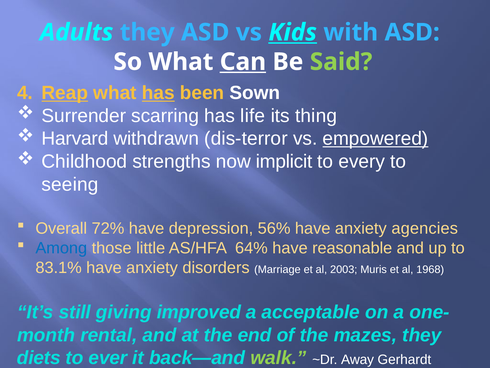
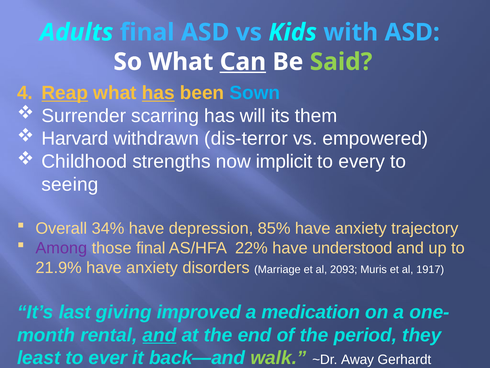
Adults they: they -> final (147, 32)
Kids underline: present -> none (293, 32)
Sown colour: white -> light blue (255, 93)
life: life -> will (253, 116)
thing: thing -> them (316, 116)
empowered underline: present -> none (375, 139)
72%: 72% -> 34% (108, 228)
56%: 56% -> 85% (274, 228)
agencies: agencies -> trajectory (425, 228)
Among colour: blue -> purple (61, 248)
those little: little -> final (151, 248)
64%: 64% -> 22% (251, 248)
reasonable: reasonable -> understood (352, 248)
83.1%: 83.1% -> 21.9% (59, 267)
2003: 2003 -> 2093 (344, 269)
1968: 1968 -> 1917 (430, 269)
still: still -> last (75, 312)
acceptable: acceptable -> medication (311, 312)
and underline: none -> present (160, 335)
mazes: mazes -> period (365, 335)
diets: diets -> least (39, 357)
